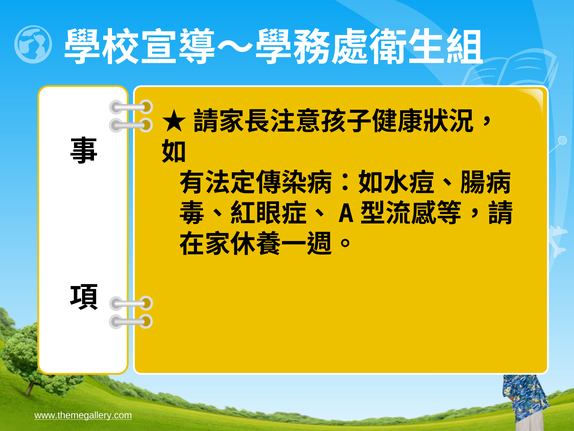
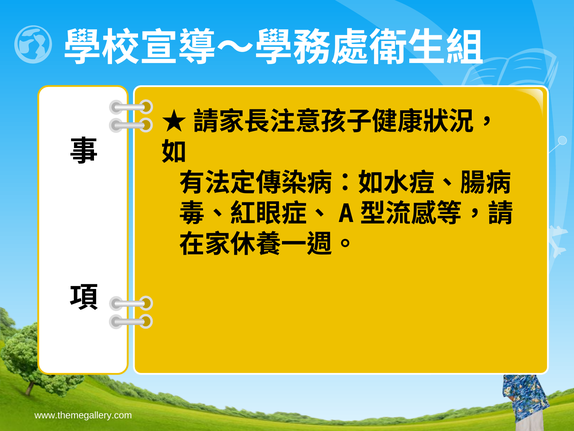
www.themegallery.com underline: present -> none (83, 415)
